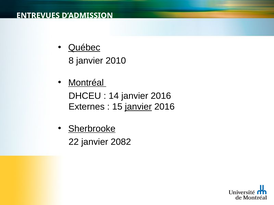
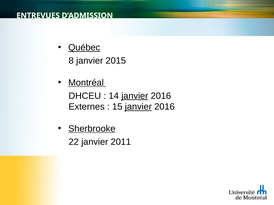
2010: 2010 -> 2015 (116, 61)
janvier underline: none -> present (135, 96)
2082: 2082 -> 2011 (121, 142)
